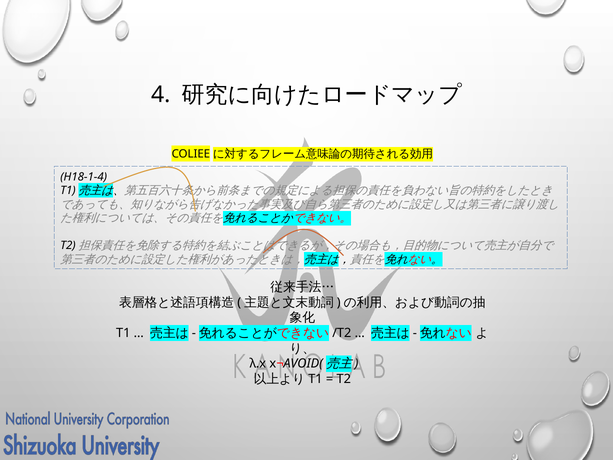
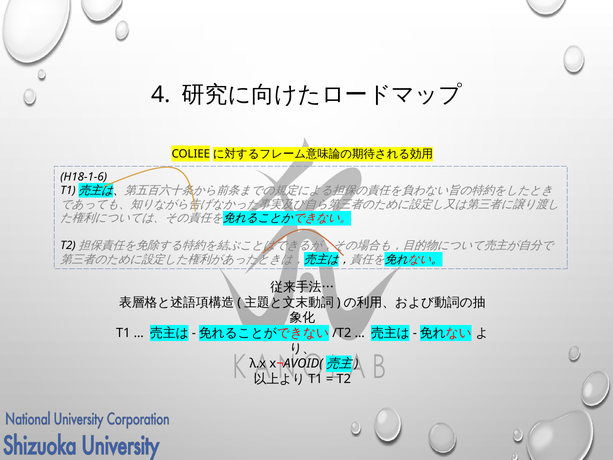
H18-1-4: H18-1-4 -> H18-1-6 (84, 177)
